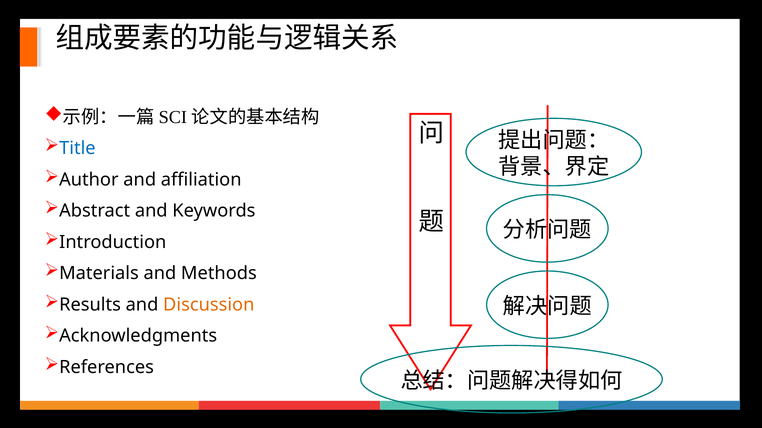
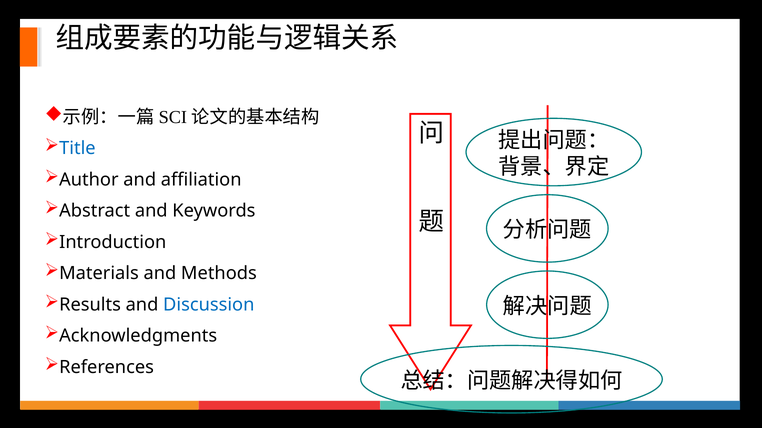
Discussion colour: orange -> blue (209, 305)
